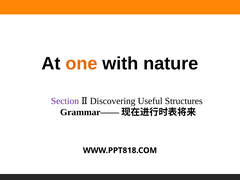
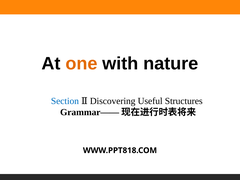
Section colour: purple -> blue (65, 101)
